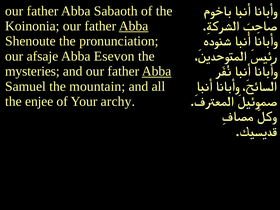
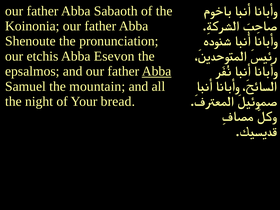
Abba underline: present -> none (134, 26)
afsaje: afsaje -> etchis (43, 56)
mysteries: mysteries -> epsalmos (32, 71)
enjee: enjee -> night (39, 101)
archy: archy -> bread (118, 101)
